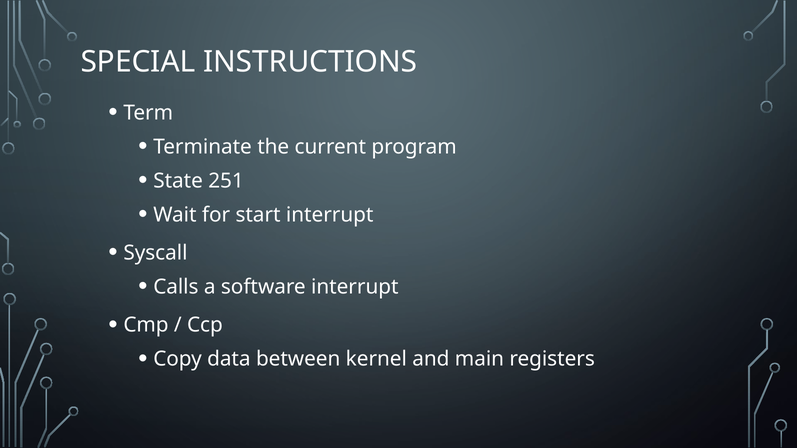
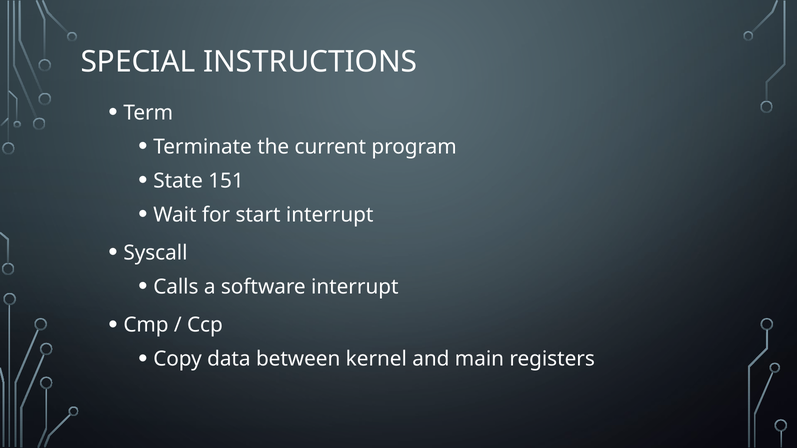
251: 251 -> 151 (226, 181)
